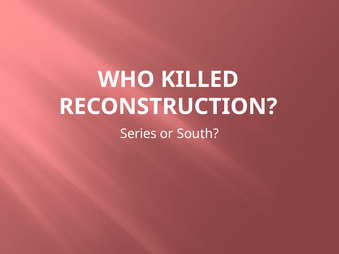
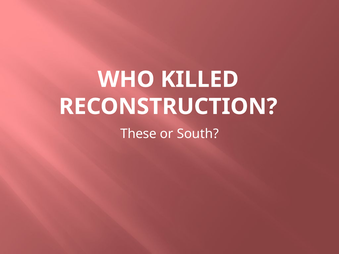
Series: Series -> These (138, 134)
